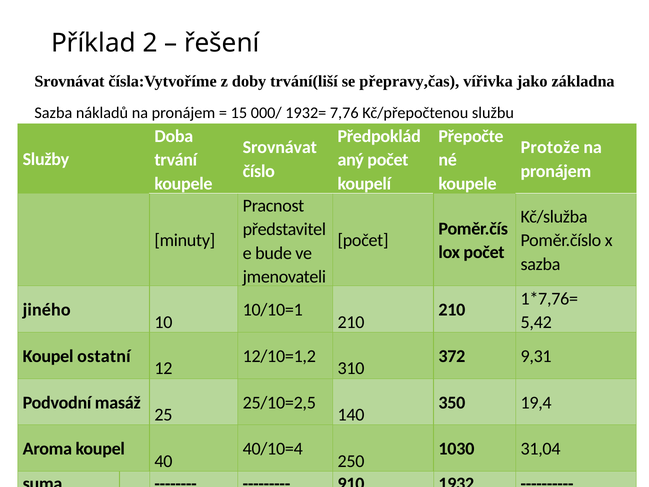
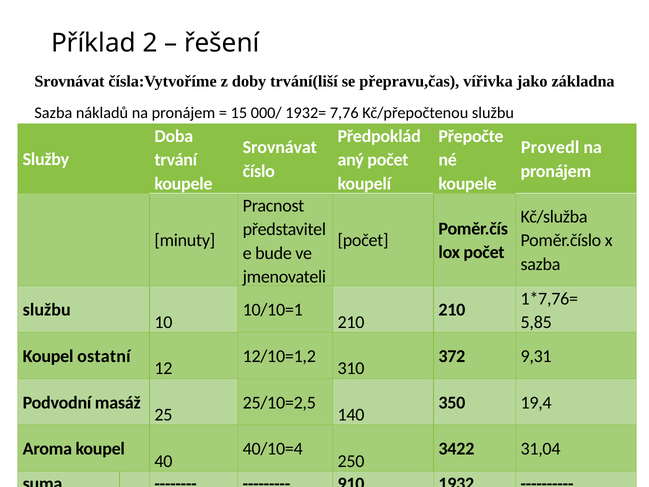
přepravy,čas: přepravy,čas -> přepravu,čas (409, 81)
Protože: Protože -> Provedl (550, 147)
jiného: jiného -> službu (47, 310)
5,42: 5,42 -> 5,85 (536, 322)
1030: 1030 -> 3422 (456, 449)
